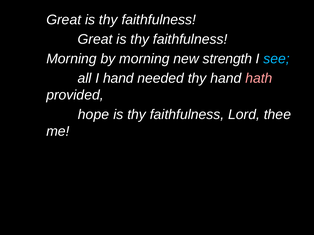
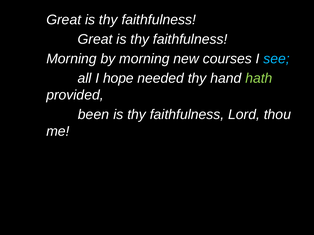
strength: strength -> courses (227, 59)
I hand: hand -> hope (118, 78)
hath colour: pink -> light green (259, 78)
hope: hope -> been (93, 115)
thee: thee -> thou (277, 115)
